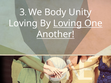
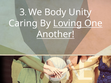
Loving: Loving -> Caring (23, 23)
